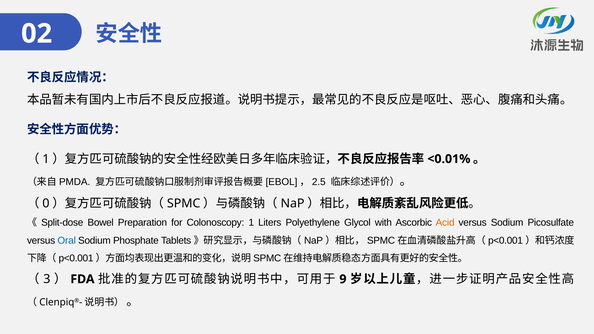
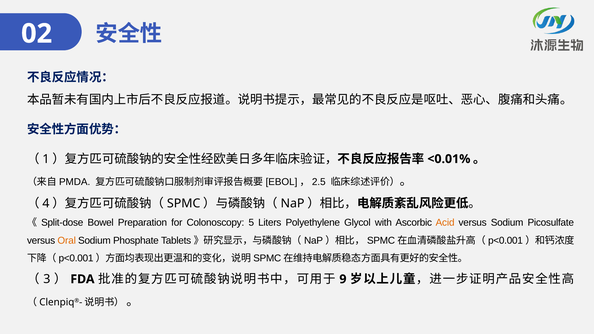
0: 0 -> 4 (46, 204)
Colonoscopy 1: 1 -> 5 (251, 223)
Oral colour: blue -> orange (67, 240)
